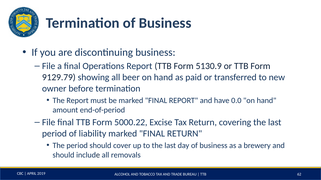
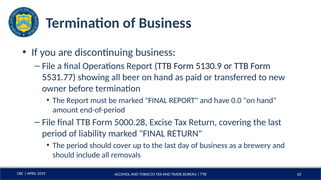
9129.79: 9129.79 -> 5531.77 (59, 78)
5000.22: 5000.22 -> 5000.28 (131, 123)
